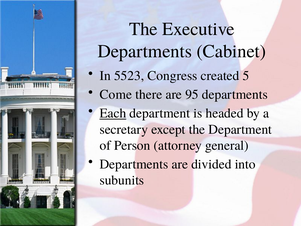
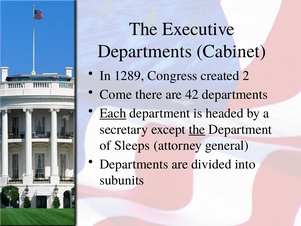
5523: 5523 -> 1289 (129, 76)
5: 5 -> 2 (246, 76)
95: 95 -> 42 (192, 94)
the underline: none -> present (197, 129)
Person: Person -> Sleeps (132, 145)
